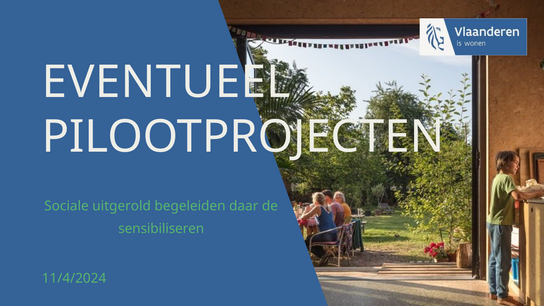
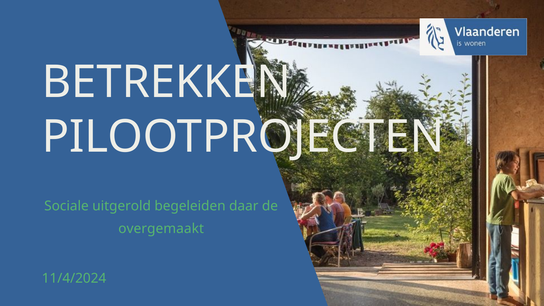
EVENTUEEL: EVENTUEEL -> BETREKKEN (166, 82)
sensibiliseren: sensibiliseren -> overgemaakt (161, 229)
